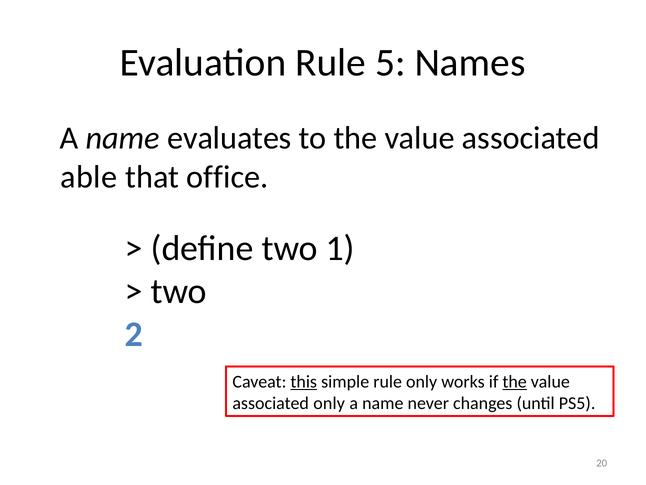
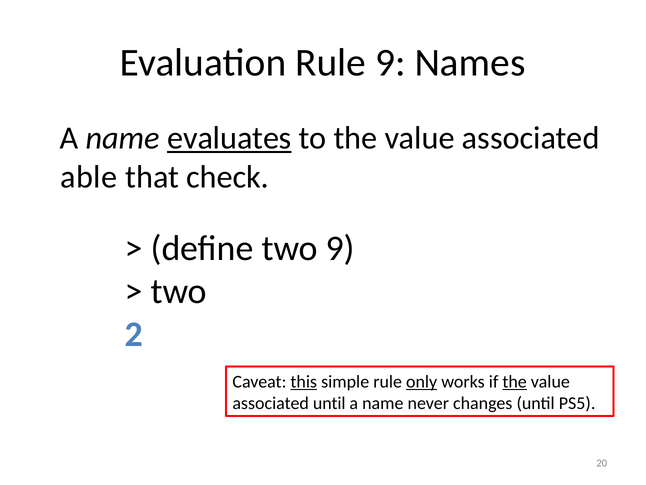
Rule 5: 5 -> 9 (390, 63)
evaluates underline: none -> present (229, 138)
office: office -> check (228, 177)
two 1: 1 -> 9 (340, 248)
only underline: none -> present (422, 381)
associated only: only -> until (329, 403)
